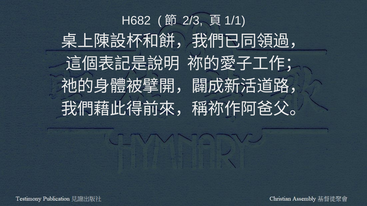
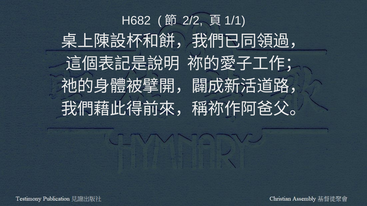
2/3: 2/3 -> 2/2 (193, 21)
